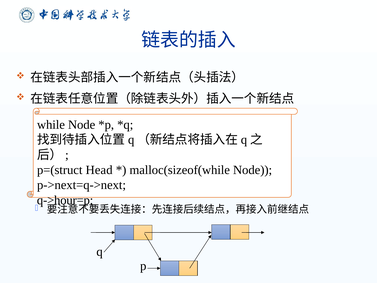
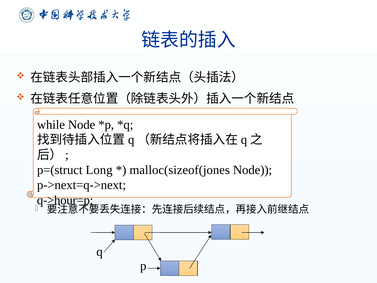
Head: Head -> Long (99, 170)
malloc(sizeof(while: malloc(sizeof(while -> malloc(sizeof(jones (180, 170)
